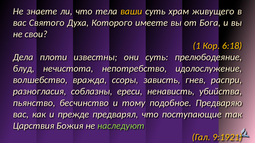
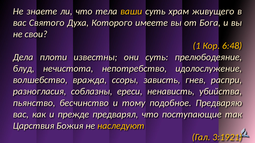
6:18: 6:18 -> 6:48 (232, 46)
наследуют colour: light green -> yellow (121, 126)
9:1921: 9:1921 -> 3:1921 (227, 138)
